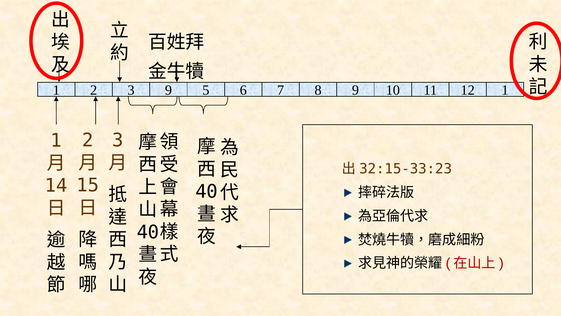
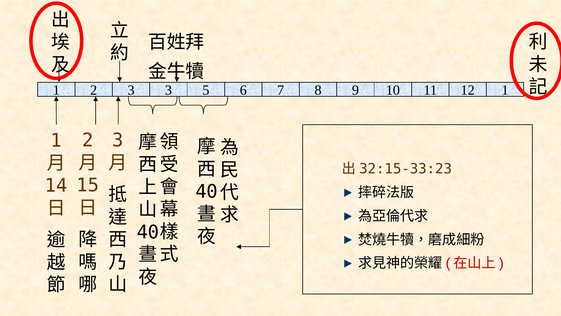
3 9: 9 -> 3 (168, 90)
